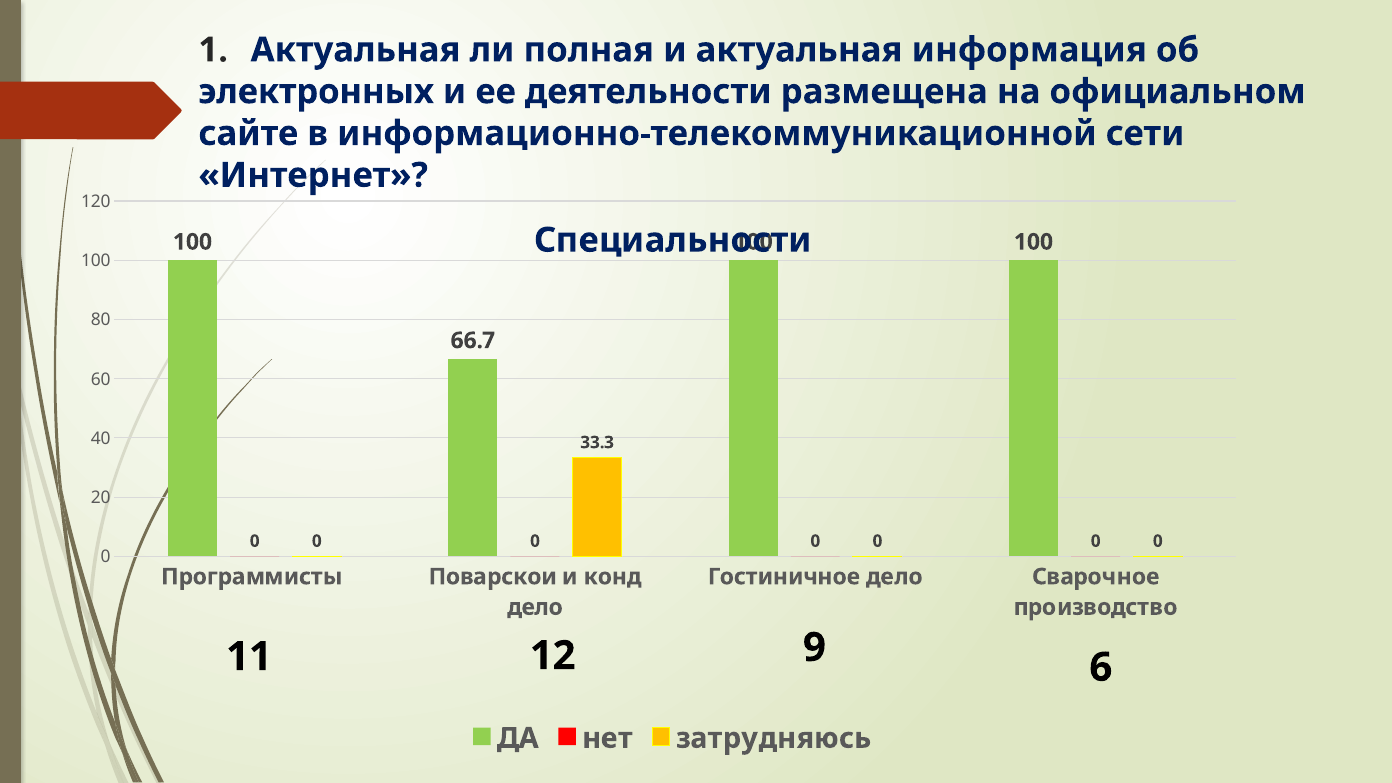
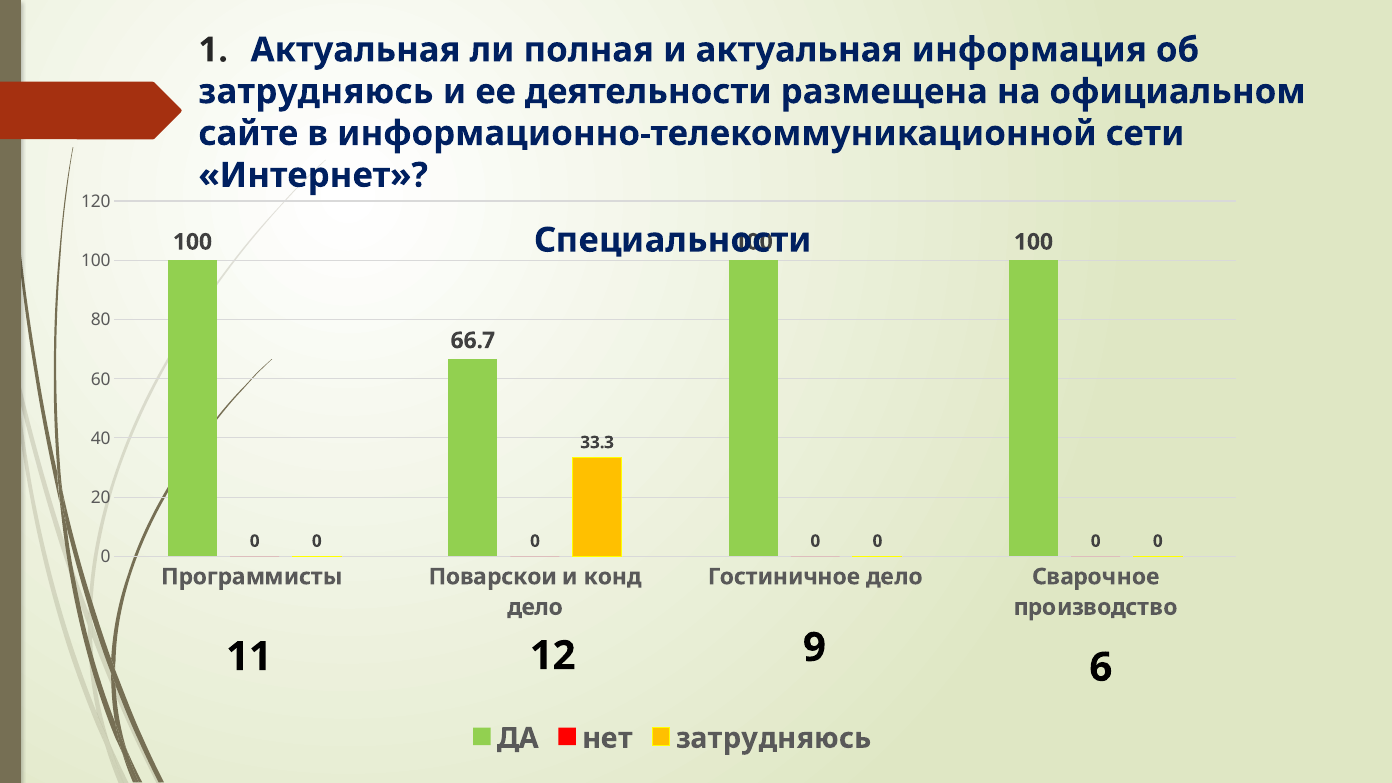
электронных: электронных -> затрудняюсь (316, 92)
